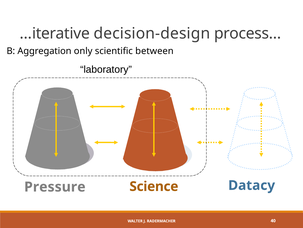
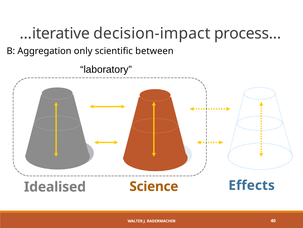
decision-design: decision-design -> decision-impact (152, 33)
Pressure: Pressure -> Idealised (55, 186)
Datacy: Datacy -> Effects (252, 185)
